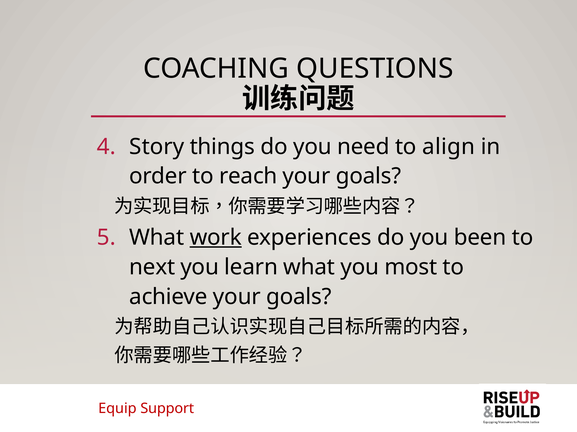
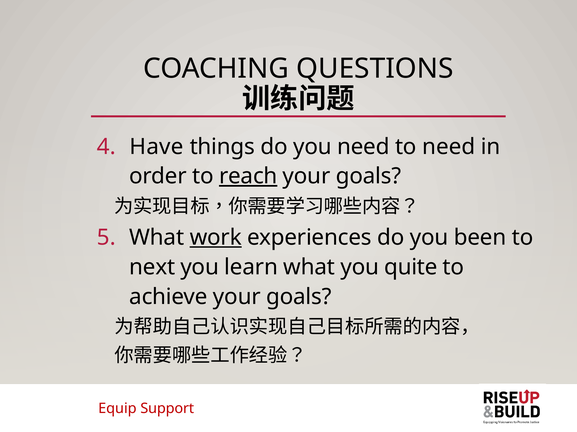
Story: Story -> Have (157, 147)
to align: align -> need (449, 147)
reach underline: none -> present (248, 177)
most: most -> quite (411, 268)
